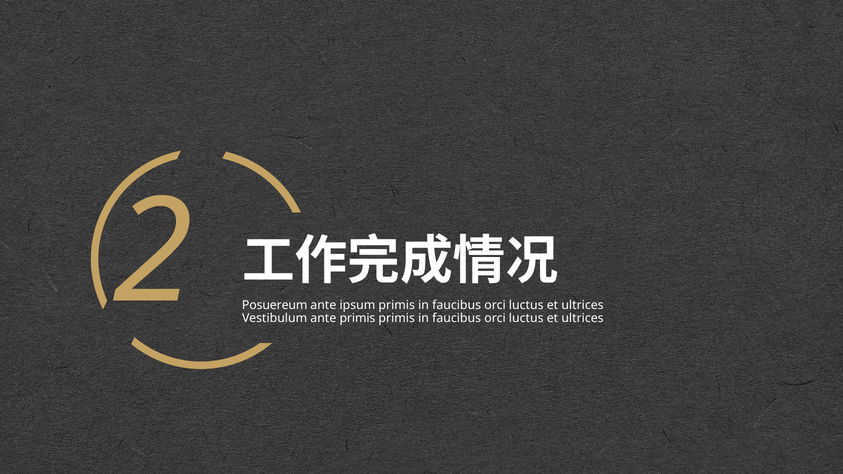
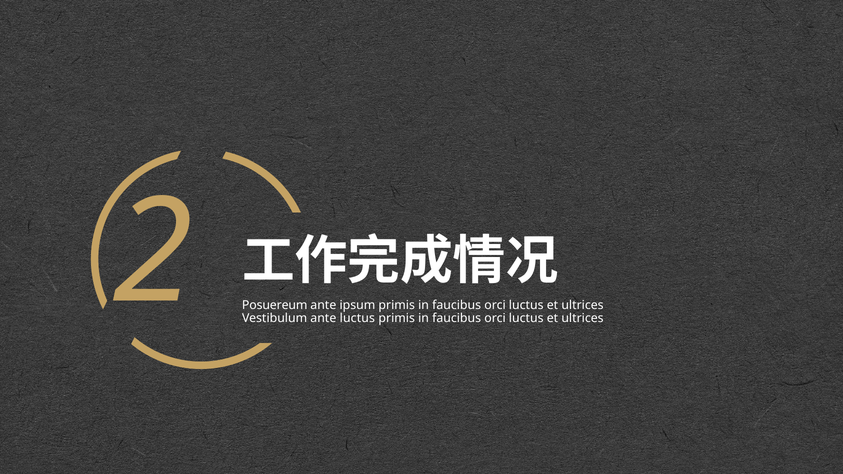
ante primis: primis -> luctus (357, 319)
